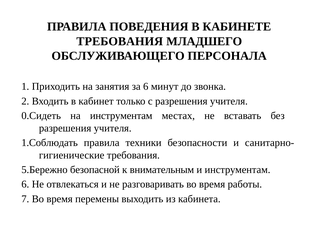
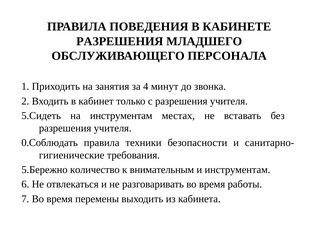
ТРЕБОВАНИЯ: ТРЕБОВАНИЯ -> РАЗРЕШЕНИЯ (120, 41)
за 6: 6 -> 4 (146, 87)
0.Сидеть: 0.Сидеть -> 5.Сидеть (41, 116)
1.Соблюдать: 1.Соблюдать -> 0.Соблюдать (50, 143)
безопасной: безопасной -> количество (95, 170)
